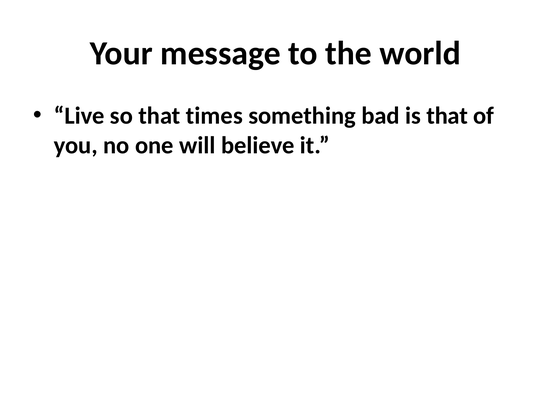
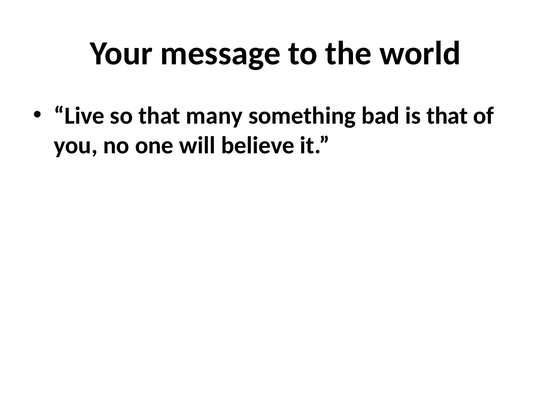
times: times -> many (214, 116)
